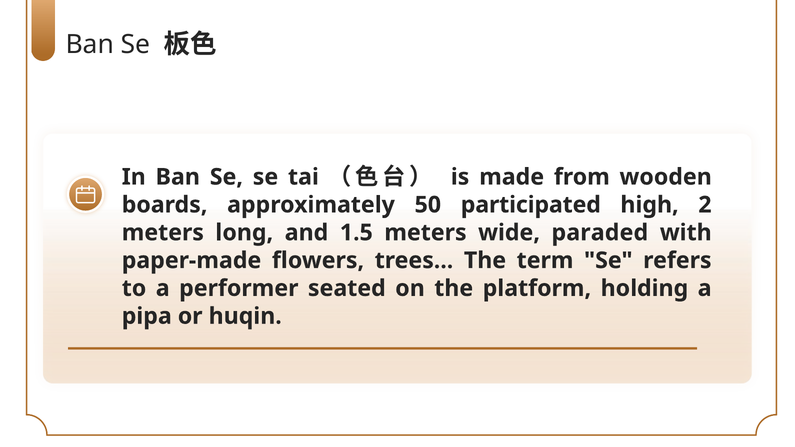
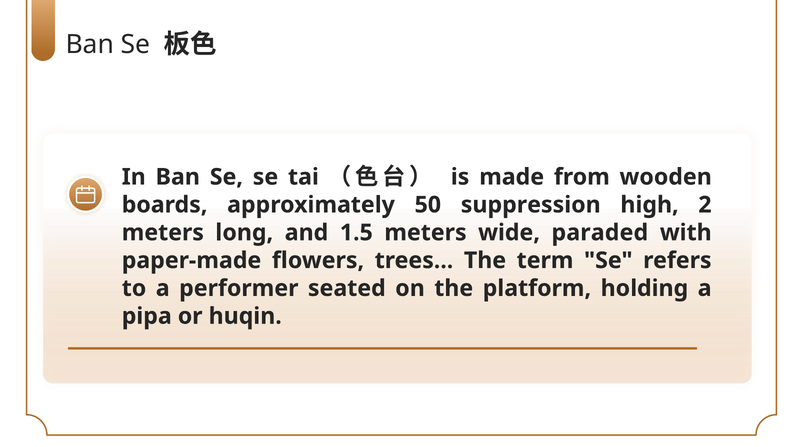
participated: participated -> suppression (531, 205)
